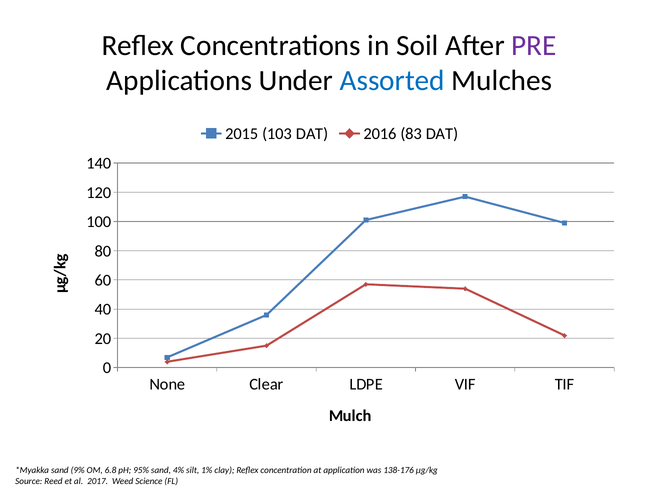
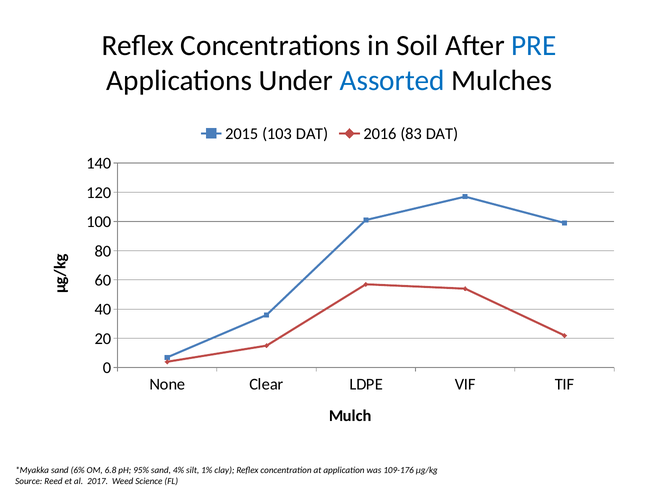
PRE colour: purple -> blue (534, 45)
9%: 9% -> 6% (78, 471)
138-176: 138-176 -> 109-176 (399, 471)
